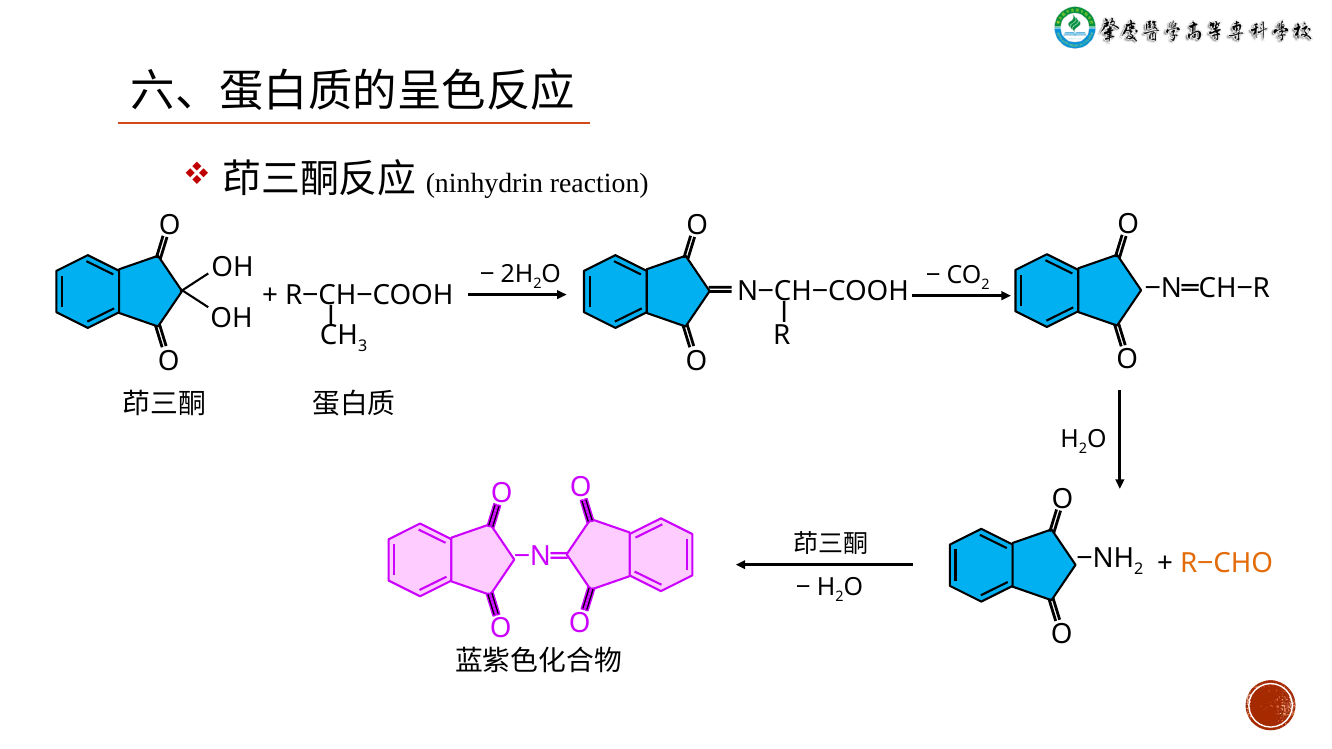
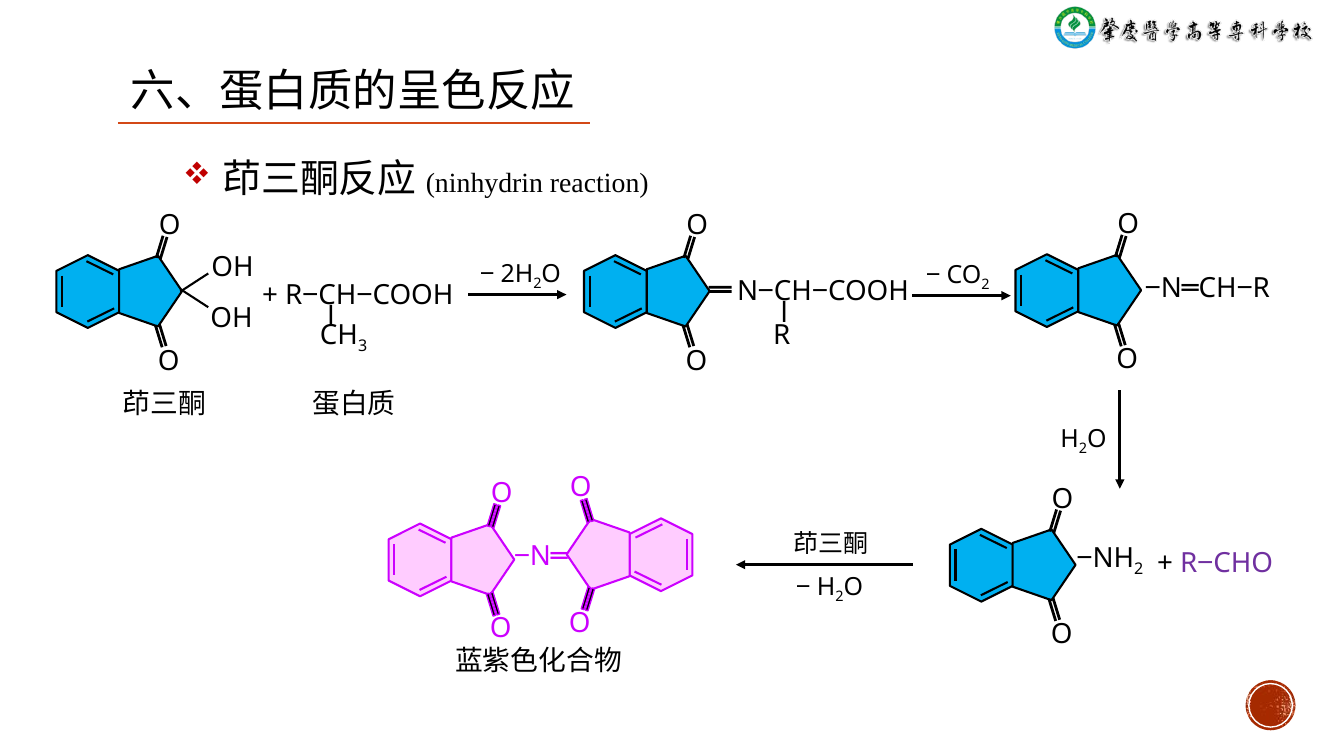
R‒CHO colour: orange -> purple (1227, 564)
